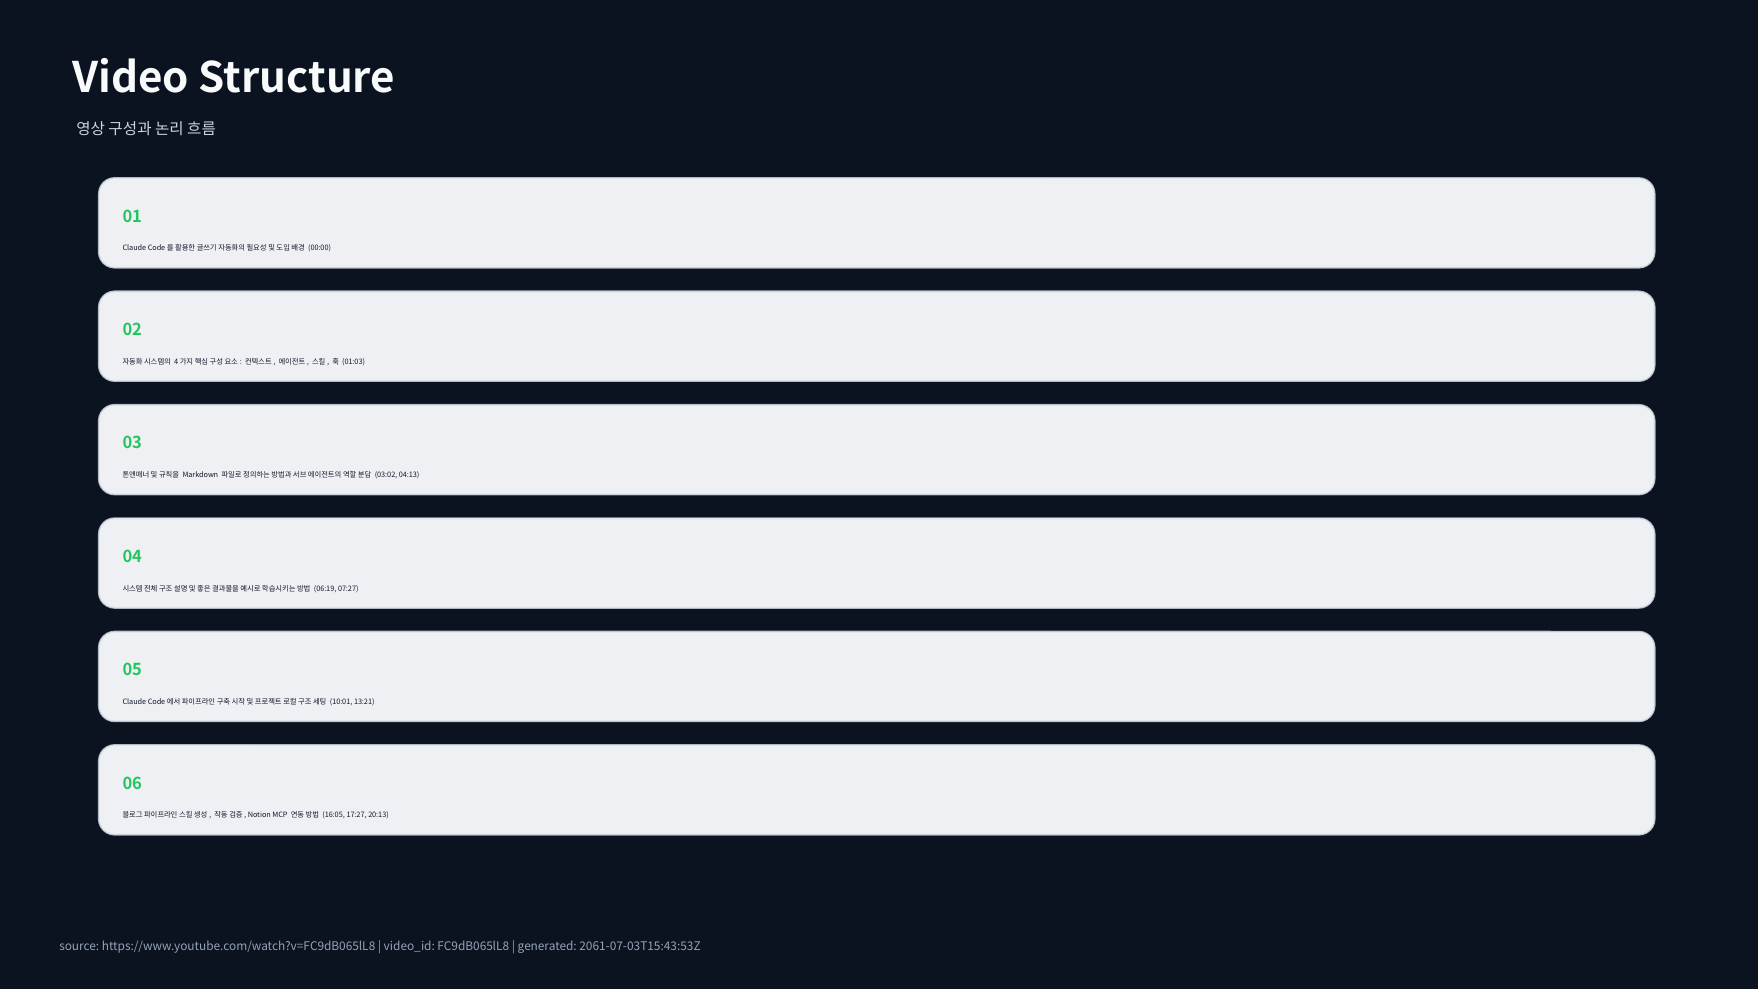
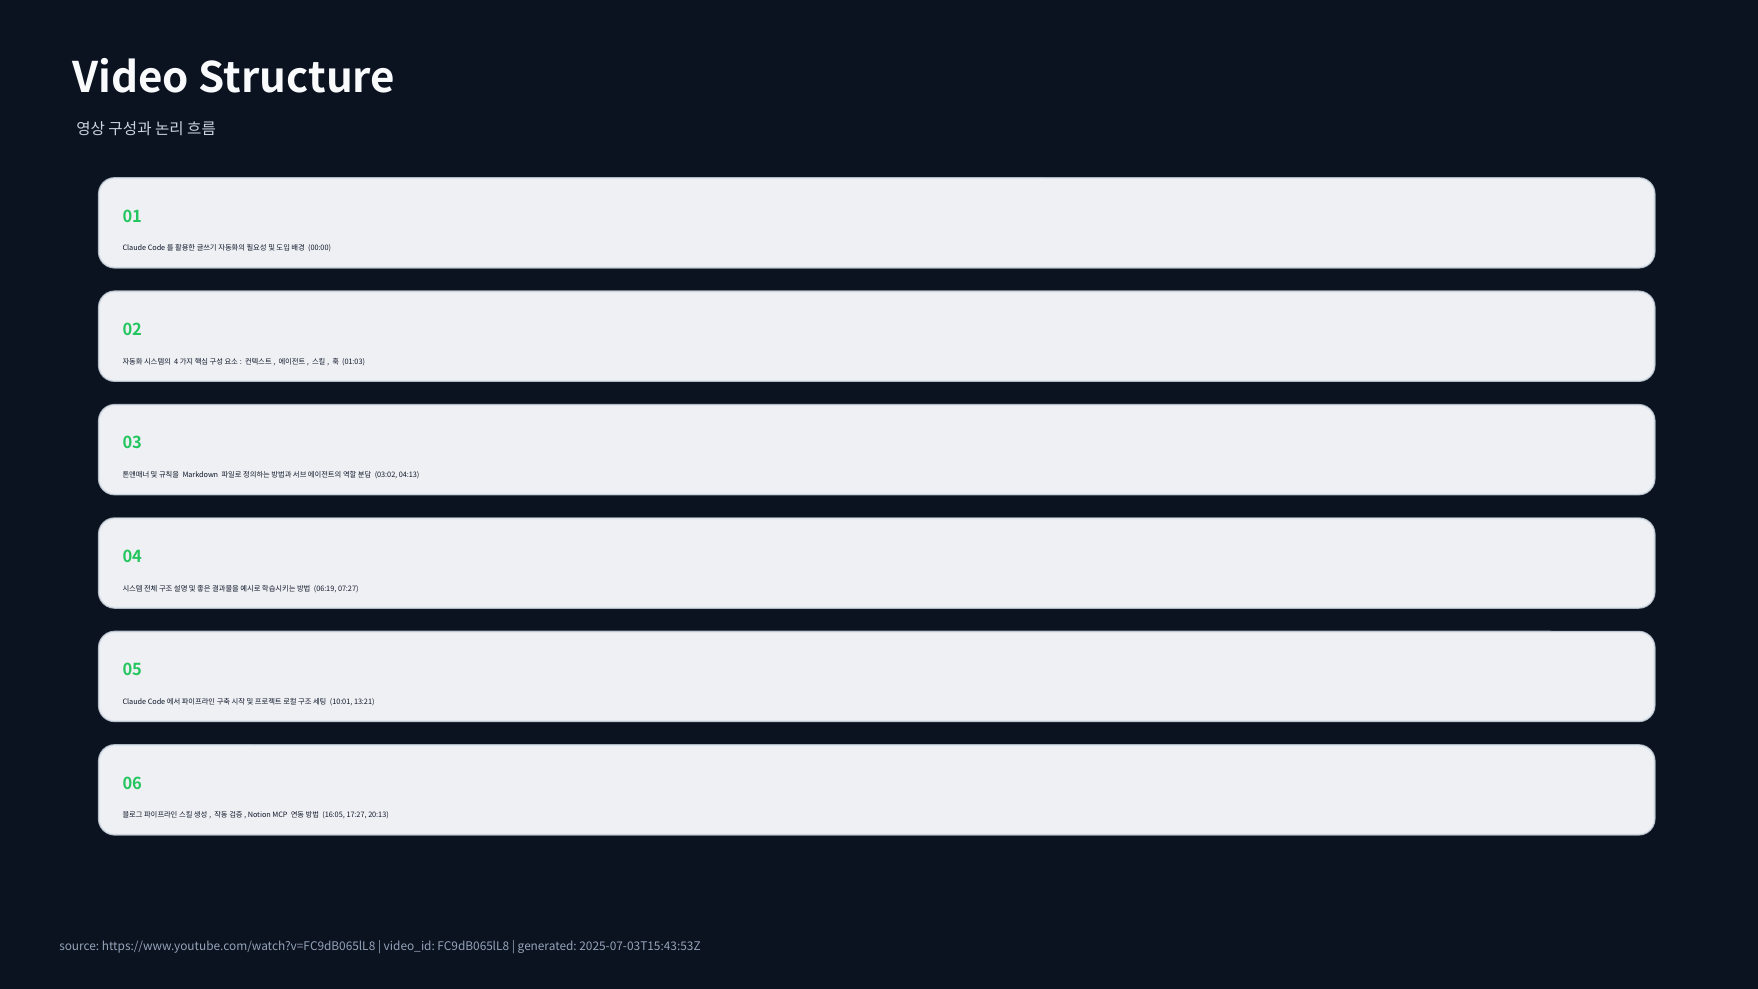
2061-07-03T15:43:53Z: 2061-07-03T15:43:53Z -> 2025-07-03T15:43:53Z (640, 947)
